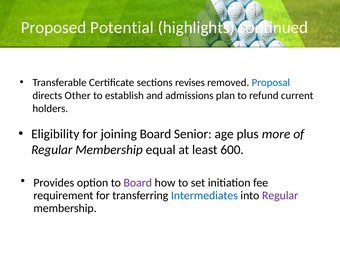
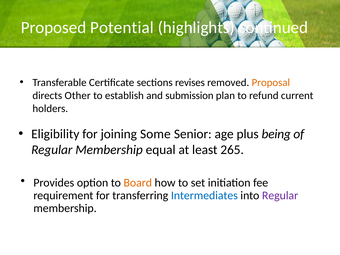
Proposal colour: blue -> orange (271, 82)
admissions: admissions -> submission (189, 95)
joining Board: Board -> Some (155, 134)
more: more -> being (276, 134)
600: 600 -> 265 (232, 150)
Board colour: purple -> orange (138, 183)
